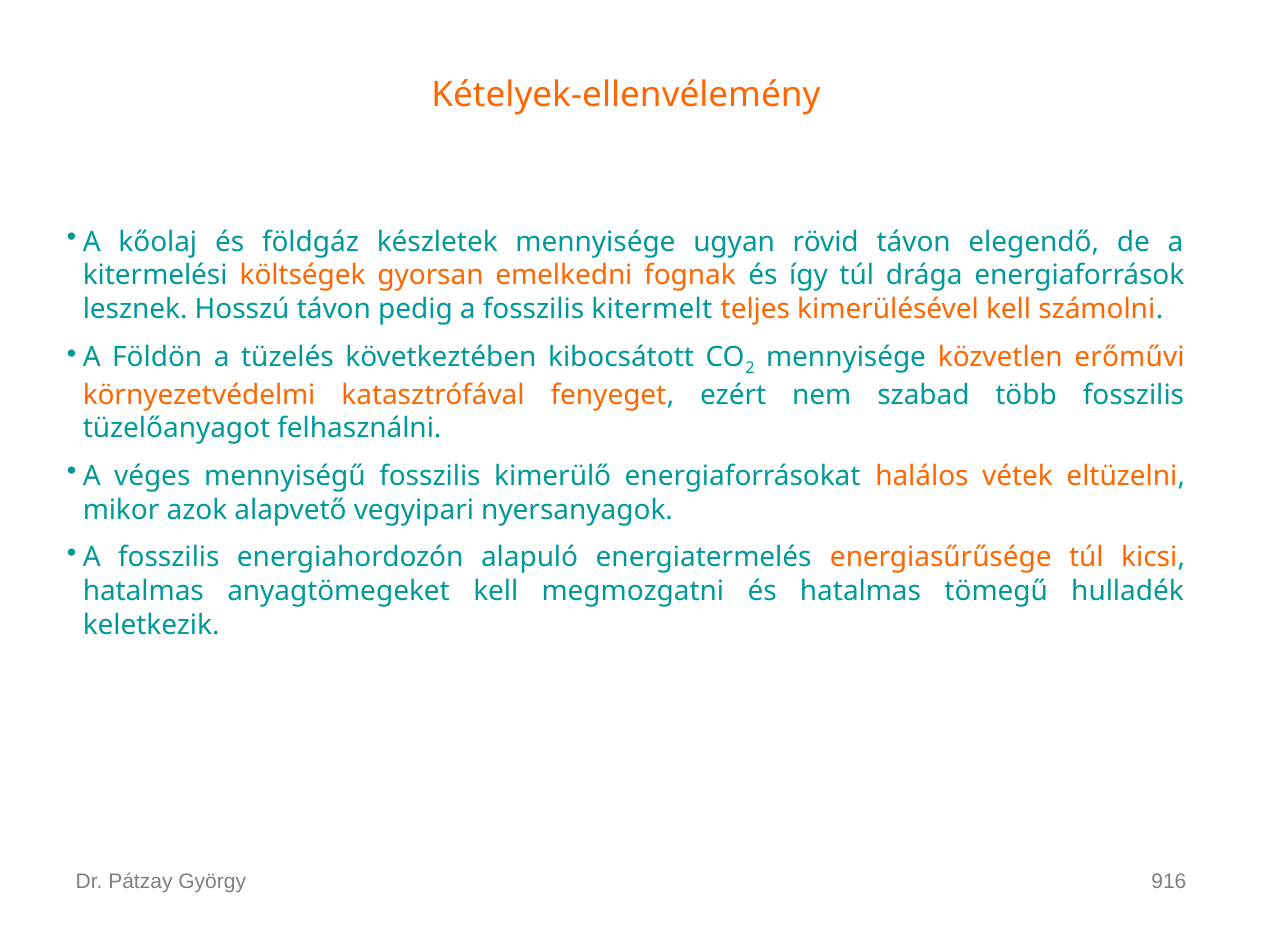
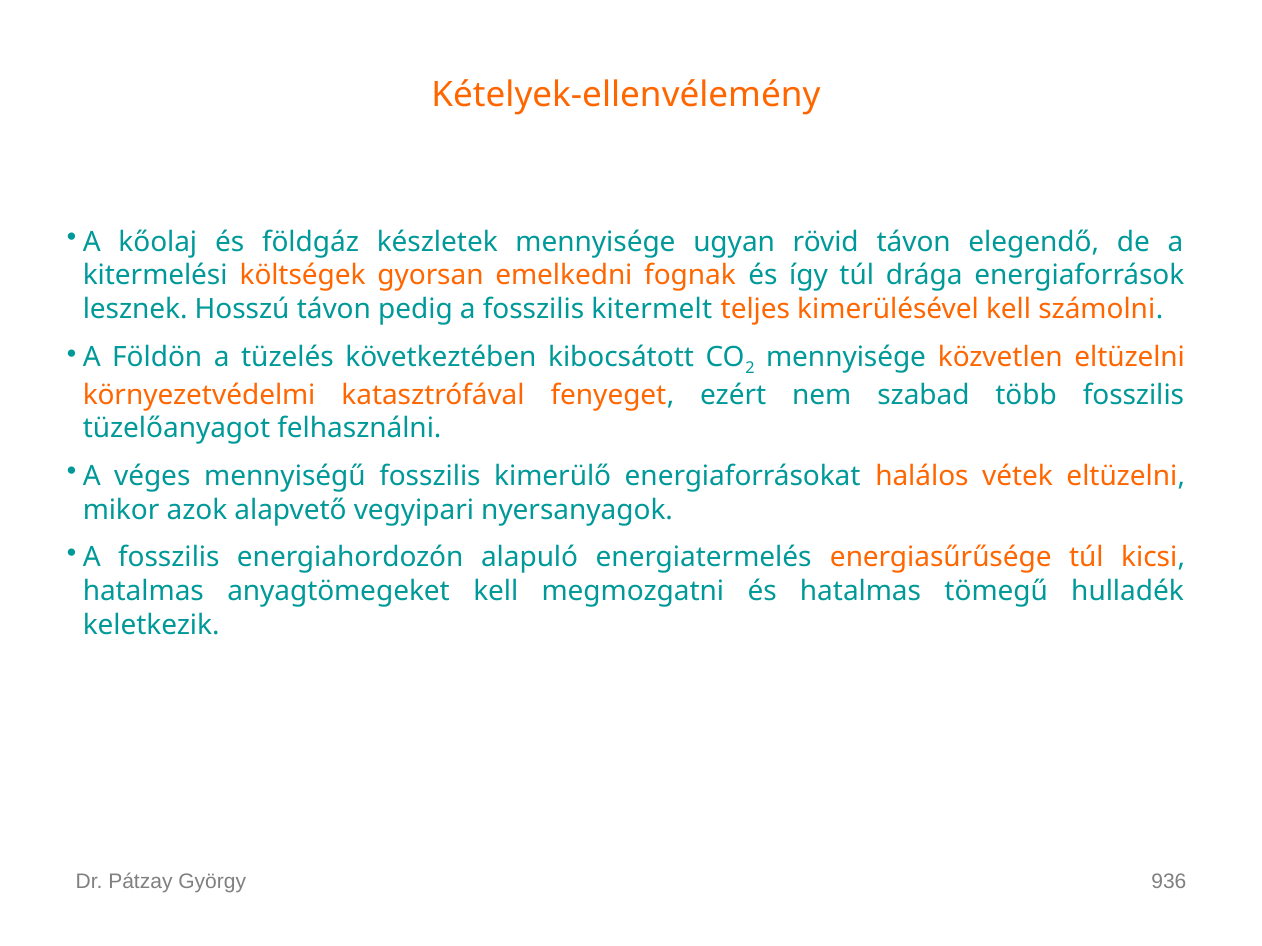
közvetlen erőművi: erőművi -> eltüzelni (1130, 357)
916: 916 -> 936 (1169, 882)
